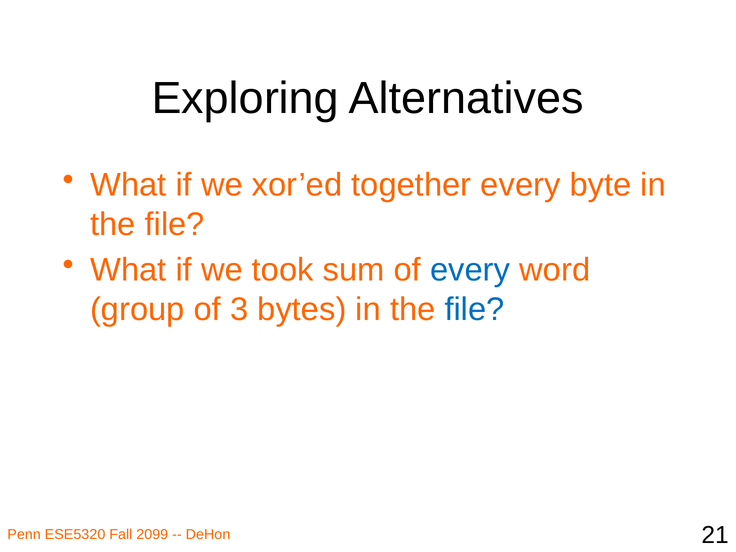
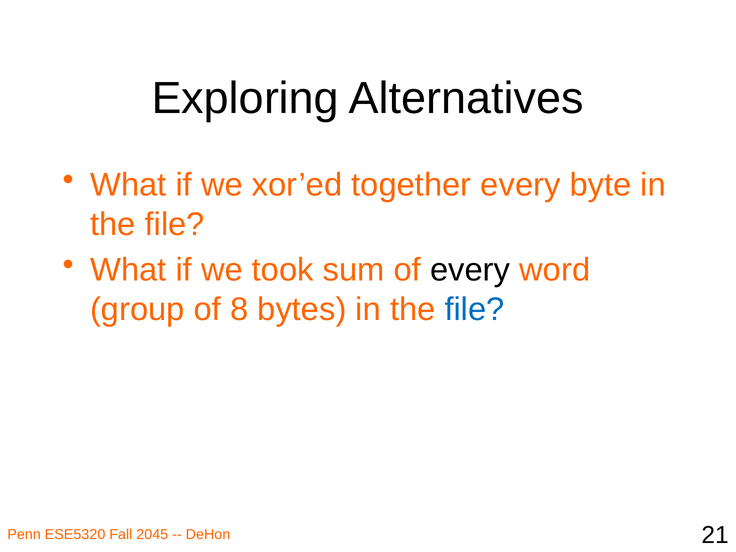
every colour: blue -> black (470, 270)
3: 3 -> 8 (239, 309)
2099: 2099 -> 2045 (152, 535)
